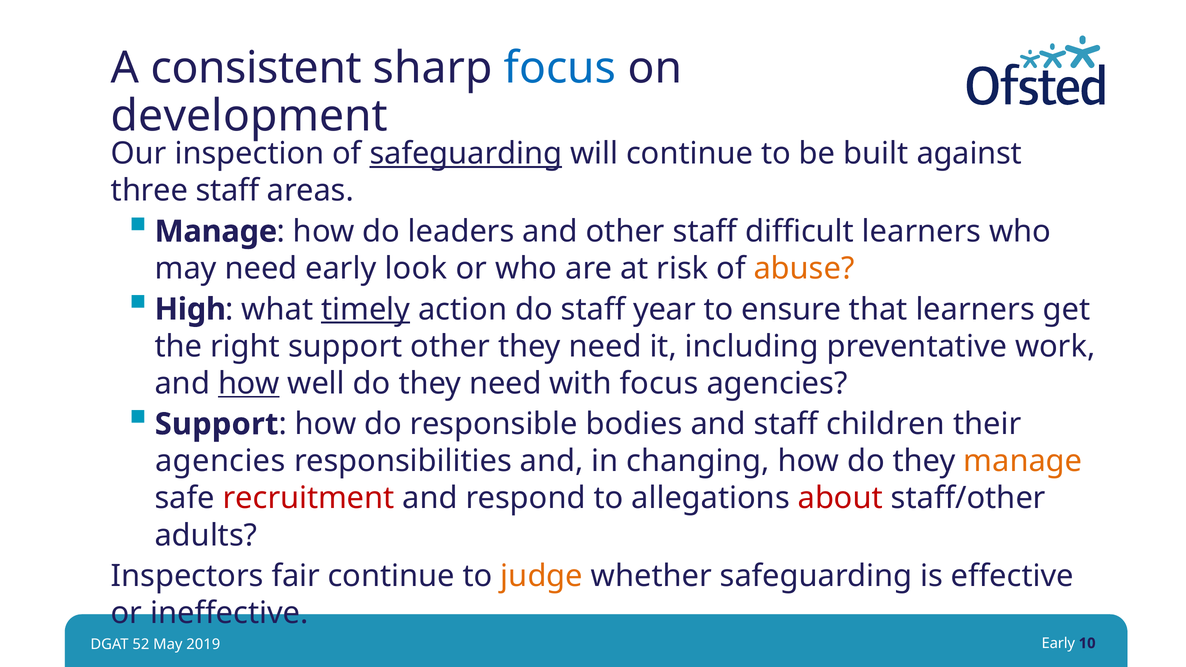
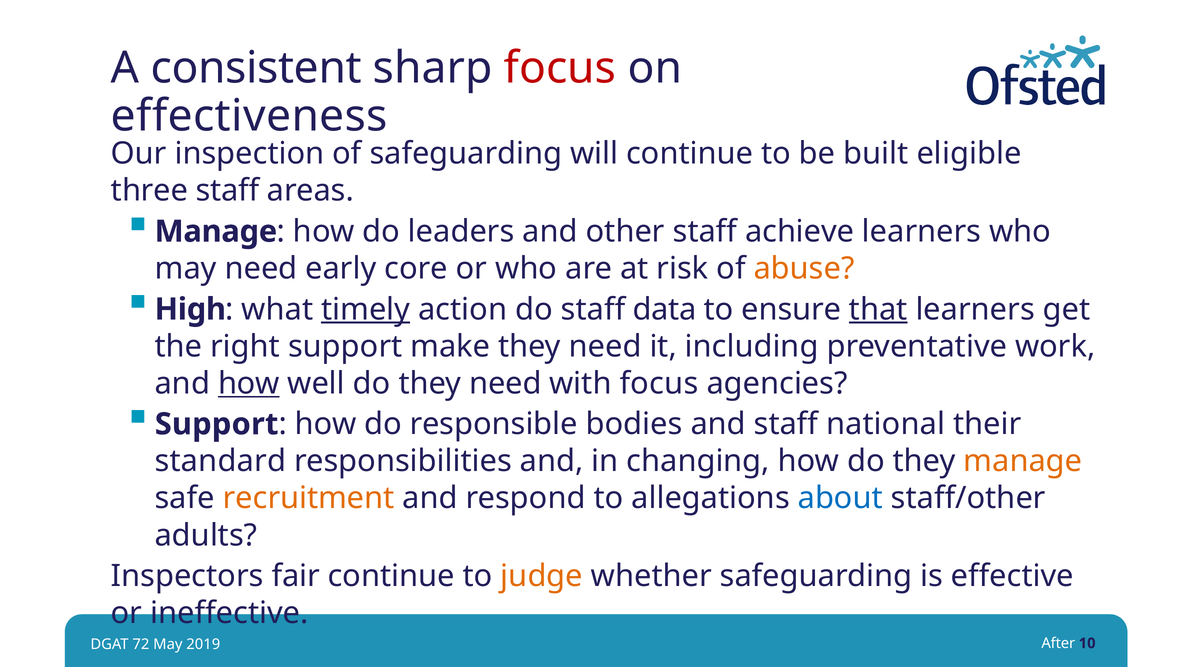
focus colour: blue -> red (560, 68)
development: development -> effectiveness (249, 116)
safeguarding underline: present -> none (466, 154)
against: against -> eligible (969, 154)
difficult: difficult -> achieve (800, 232)
look: look -> core (416, 269)
year: year -> data (665, 309)
that underline: none -> present (878, 309)
support other: other -> make (450, 346)
children: children -> national (886, 424)
agencies: agencies -> standard (220, 461)
recruitment colour: red -> orange (309, 498)
about colour: red -> blue (840, 498)
52: 52 -> 72 (141, 645)
2019 Early: Early -> After (1058, 643)
